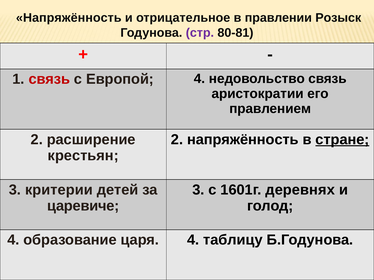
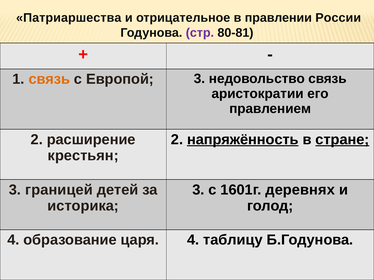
Напряжённость: Напряжённость -> Патриаршества (69, 18)
Розыск: Розыск -> России (338, 18)
связь colour: red -> orange (49, 79)
Европой 4: 4 -> 3 (199, 79)
напряжённость underline: none -> present (243, 140)
критерии: критерии -> границей (59, 190)
царевиче: царевиче -> историка (83, 206)
